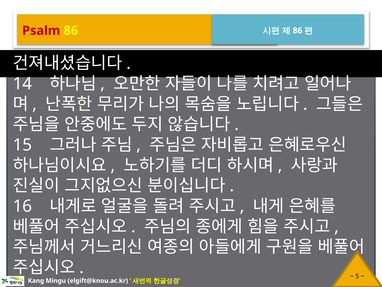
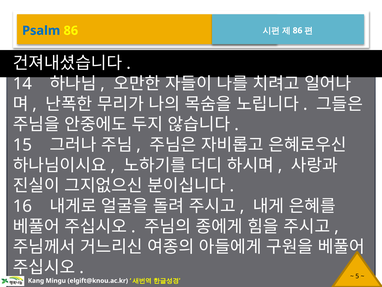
Psalm colour: red -> blue (41, 31)
